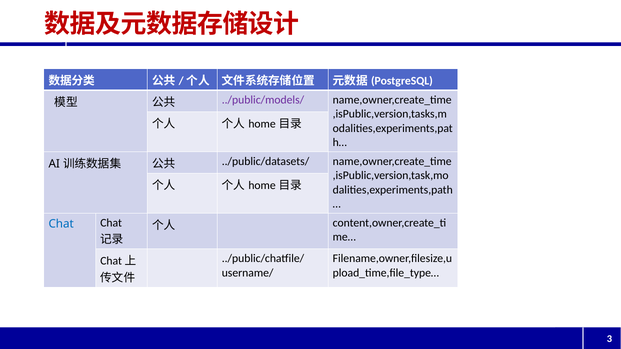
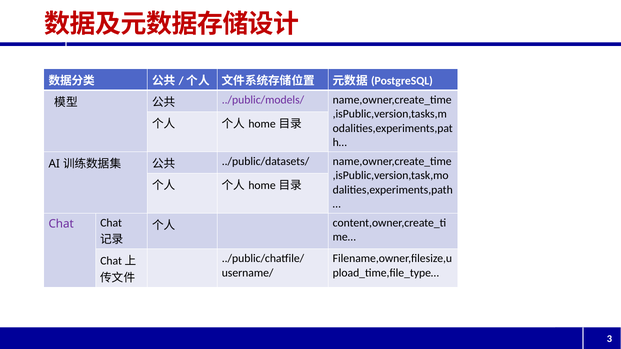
Chat colour: blue -> purple (61, 224)
